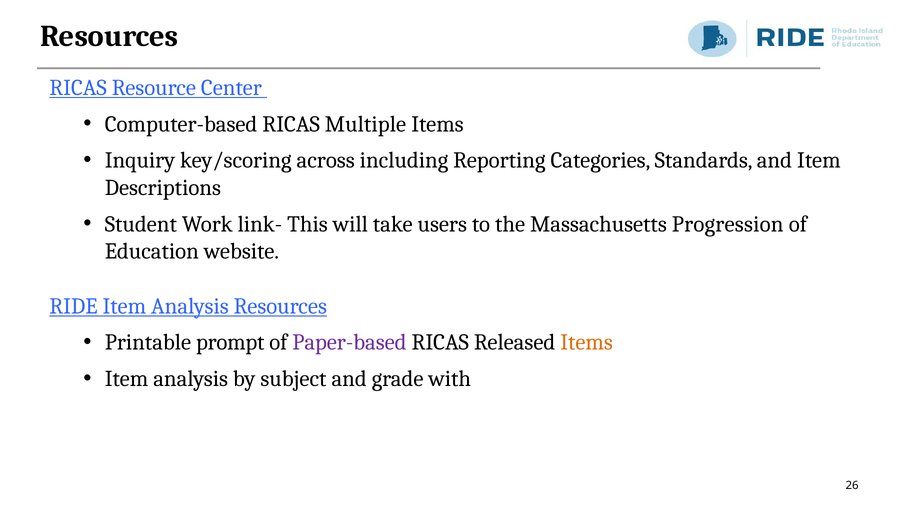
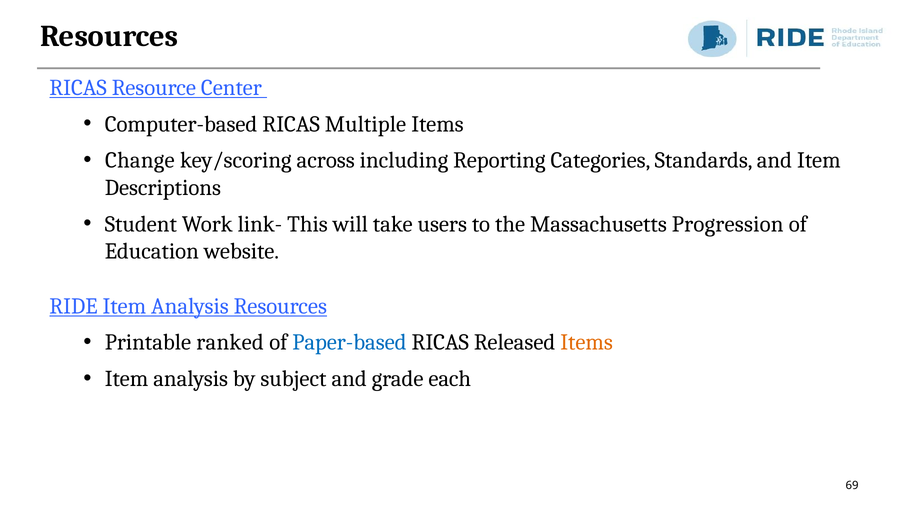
Inquiry: Inquiry -> Change (140, 161)
prompt: prompt -> ranked (230, 343)
Paper-based colour: purple -> blue (349, 343)
with: with -> each (450, 379)
26: 26 -> 69 (852, 486)
